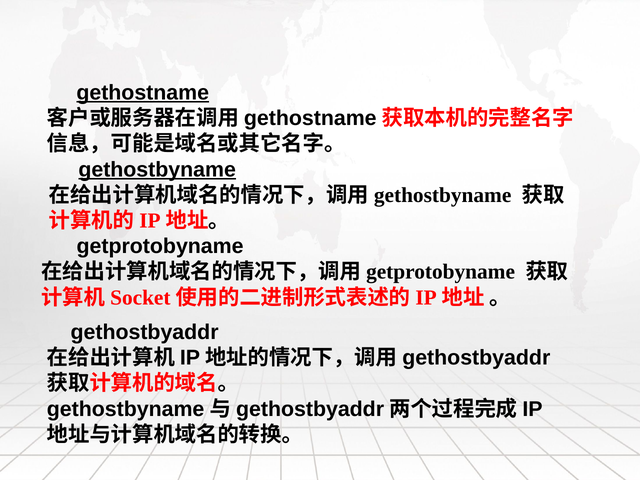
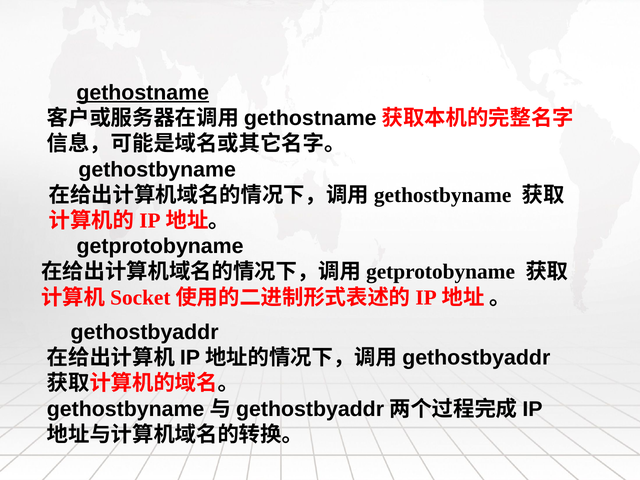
gethostbyname underline: present -> none (157, 170)
